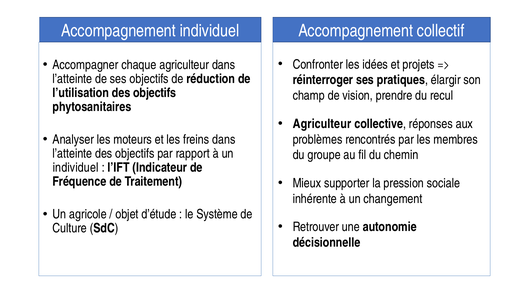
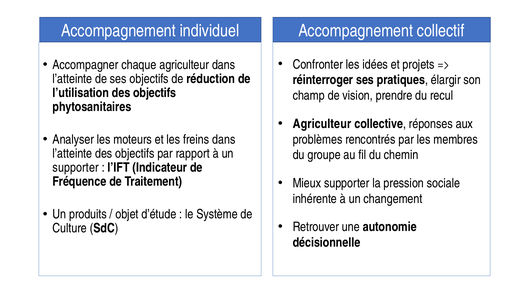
individuel: individuel -> supporter (76, 168)
agricole: agricole -> produits (88, 214)
